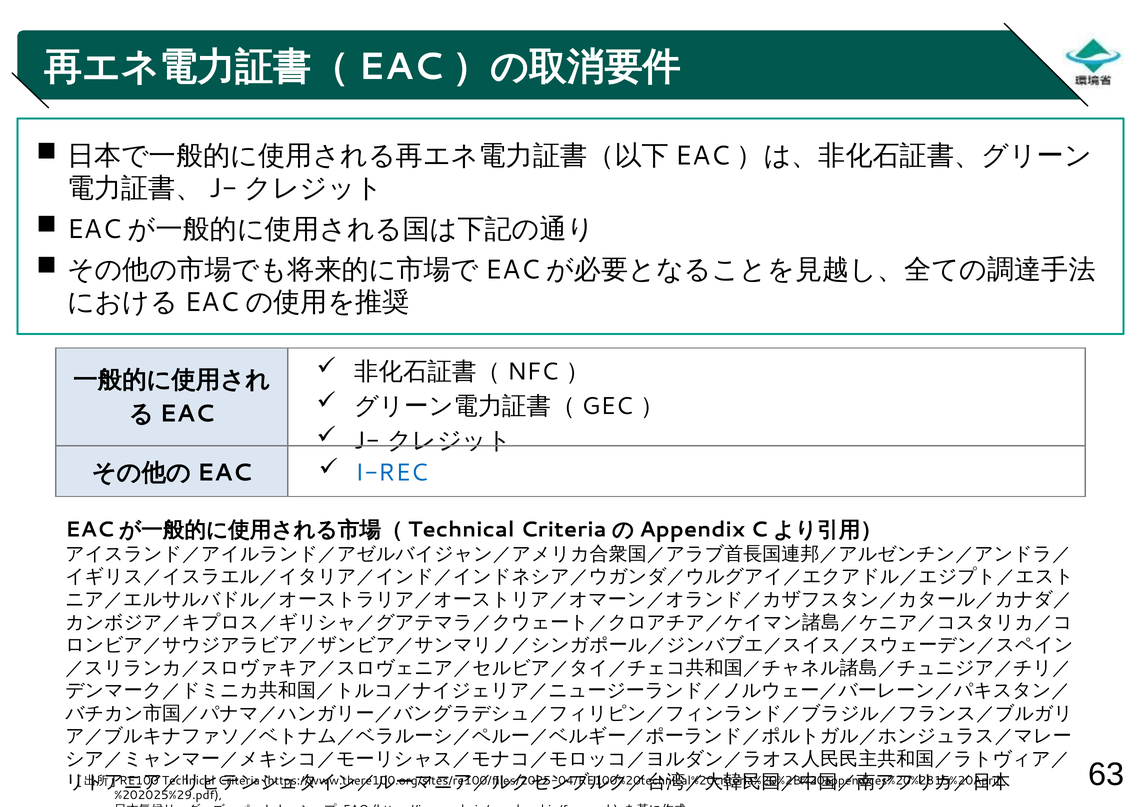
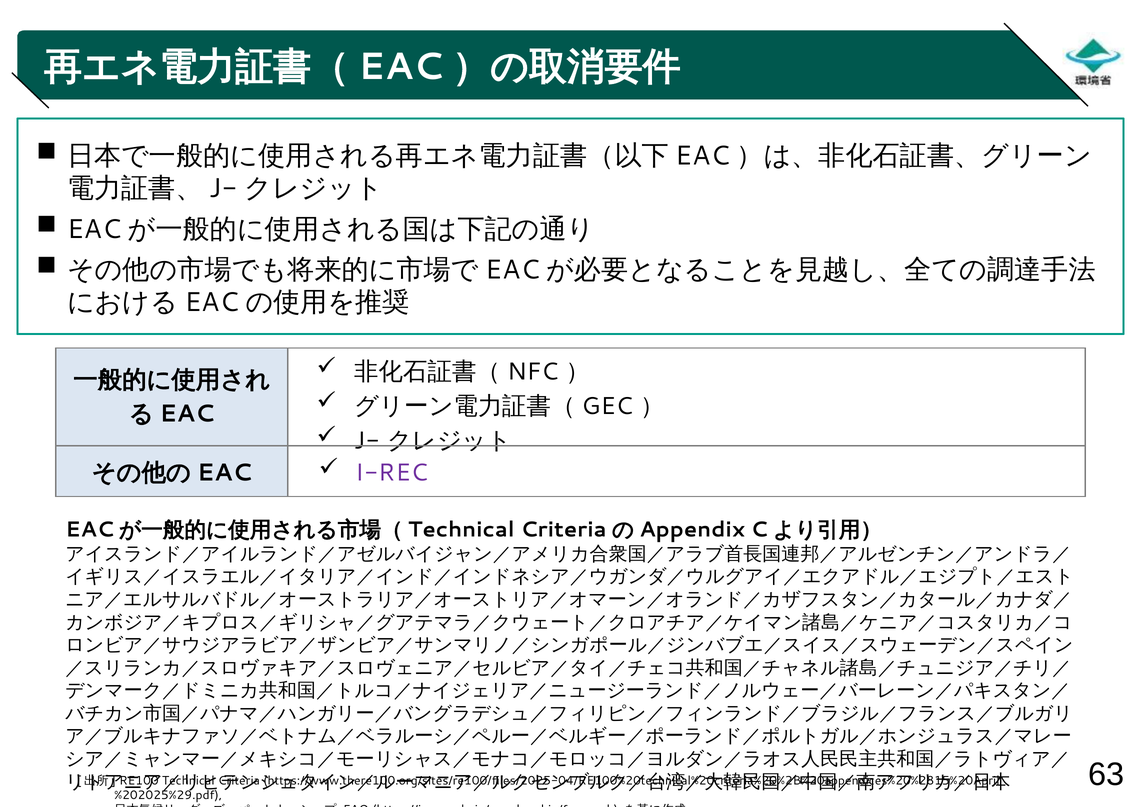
I-REC colour: blue -> purple (392, 472)
